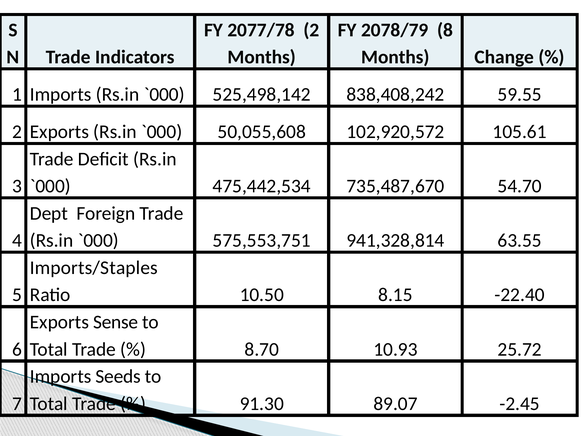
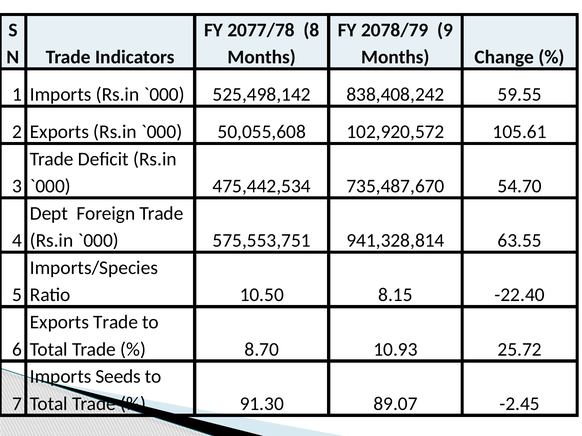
2077/78 2: 2 -> 8 (311, 30)
8: 8 -> 9 (445, 30)
Imports/Staples: Imports/Staples -> Imports/Species (94, 268)
Exports Sense: Sense -> Trade (116, 322)
